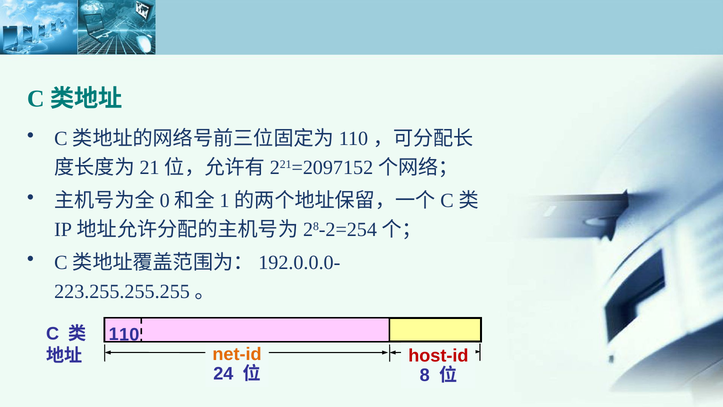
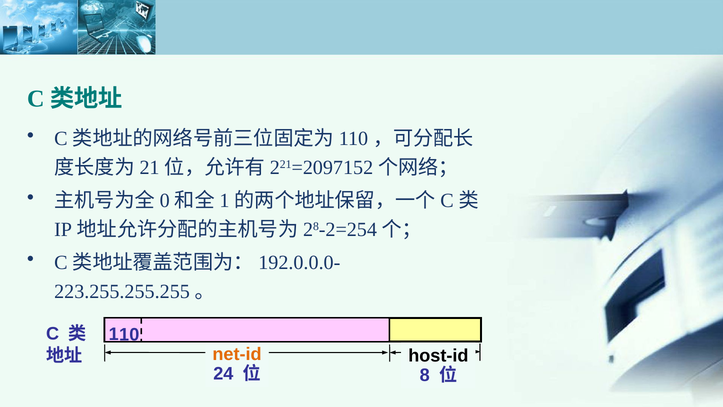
host-id colour: red -> black (438, 355)
